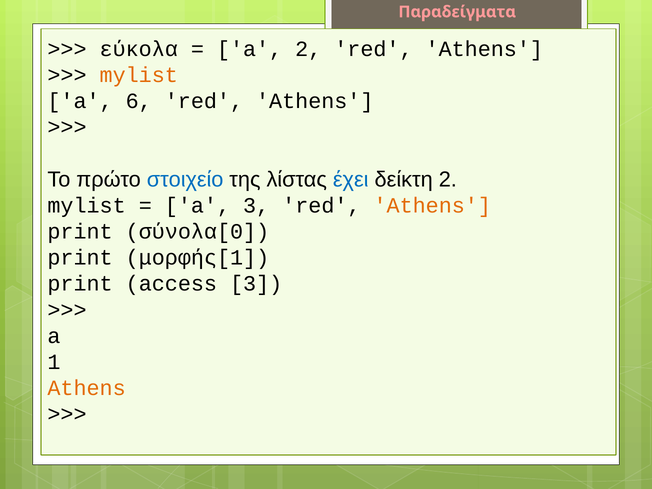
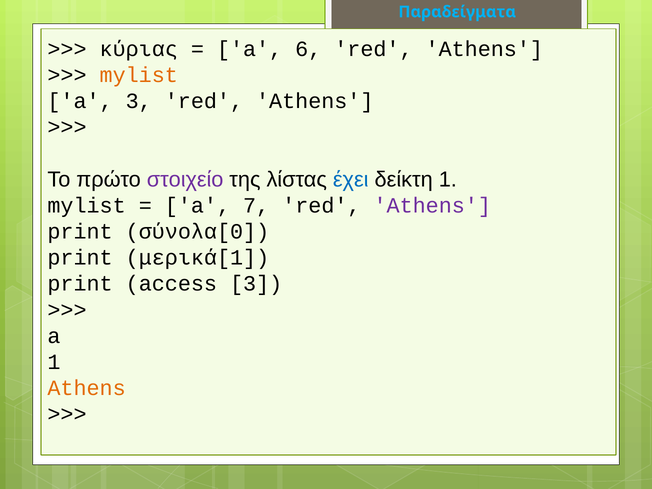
Παραδείγματα colour: pink -> light blue (457, 12)
εύκολα: εύκολα -> κύριας (139, 49)
a 2: 2 -> 6 (308, 49)
a 6: 6 -> 3 (139, 101)
στοιχείο colour: blue -> purple (185, 179)
δείκτη 2: 2 -> 1 (448, 179)
a 3: 3 -> 7 (256, 206)
Athens colour: orange -> purple (432, 206)
μορφής[1: μορφής[1 -> μερικά[1 (197, 258)
